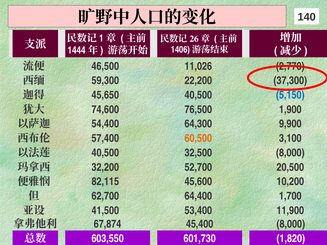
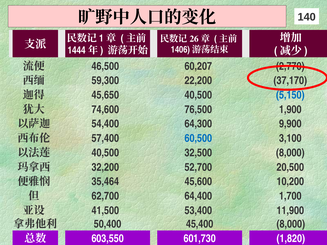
11,026: 11,026 -> 60,207 (198, 66)
37,300: 37,300 -> 37,170 (290, 81)
60,500 colour: orange -> blue (198, 138)
82,115: 82,115 -> 35,464 (105, 182)
67,874: 67,874 -> 50,400 (108, 224)
